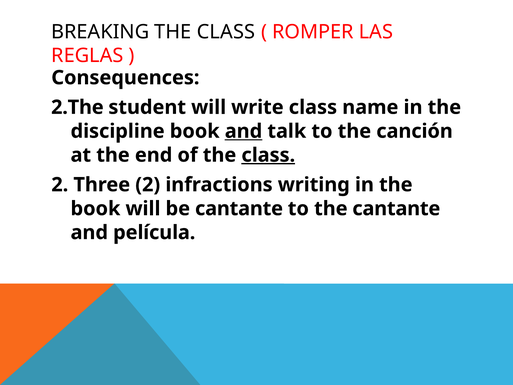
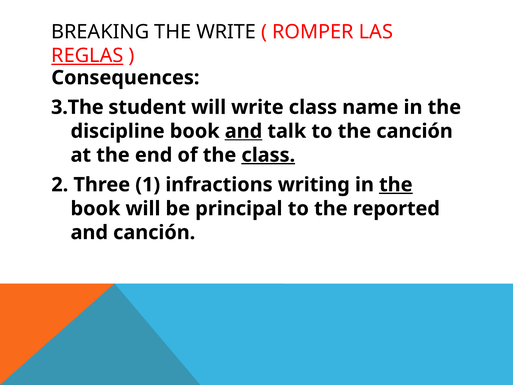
BREAKING THE CLASS: CLASS -> WRITE (226, 32)
REGLAS underline: none -> present (87, 56)
2.The: 2.The -> 3.The (77, 107)
Three 2: 2 -> 1 (148, 185)
the underline: none -> present (396, 185)
be cantante: cantante -> principal (239, 208)
the cantante: cantante -> reported (396, 208)
and película: película -> canción (154, 232)
